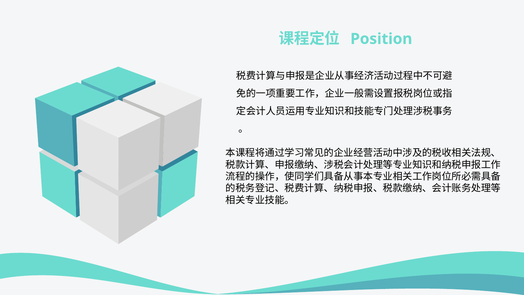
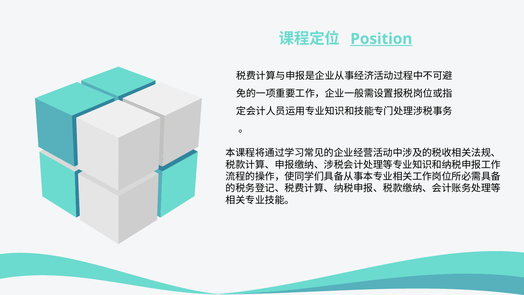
Position underline: none -> present (381, 39)
